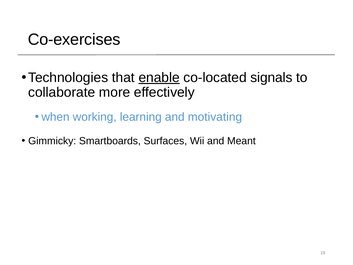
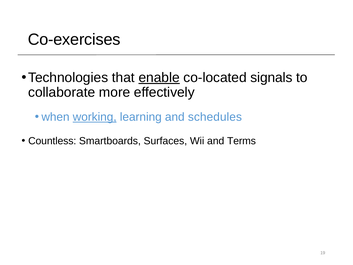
working underline: none -> present (95, 117)
motivating: motivating -> schedules (215, 117)
Gimmicky: Gimmicky -> Countless (52, 141)
Meant: Meant -> Terms (241, 141)
